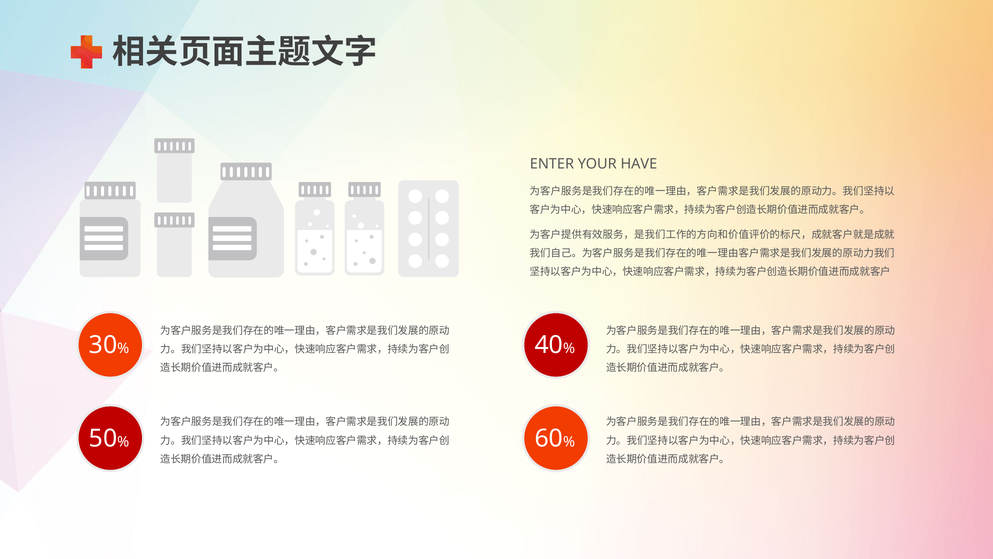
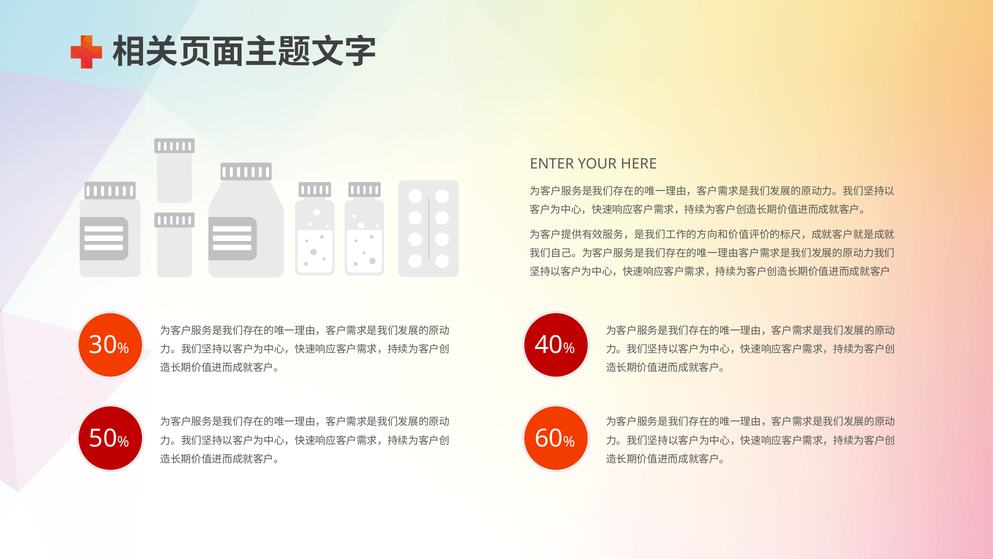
HAVE: HAVE -> HERE (639, 164)
